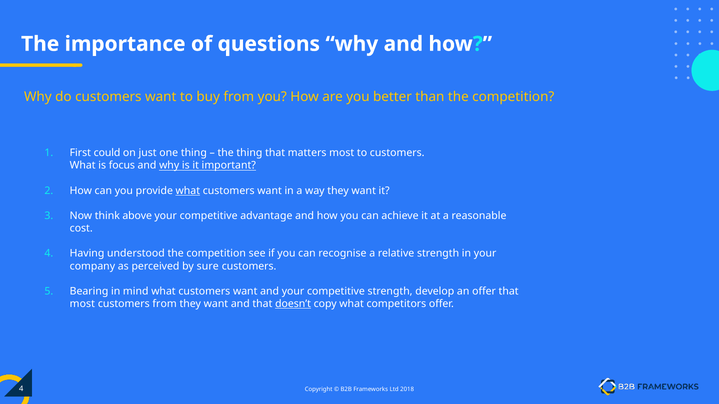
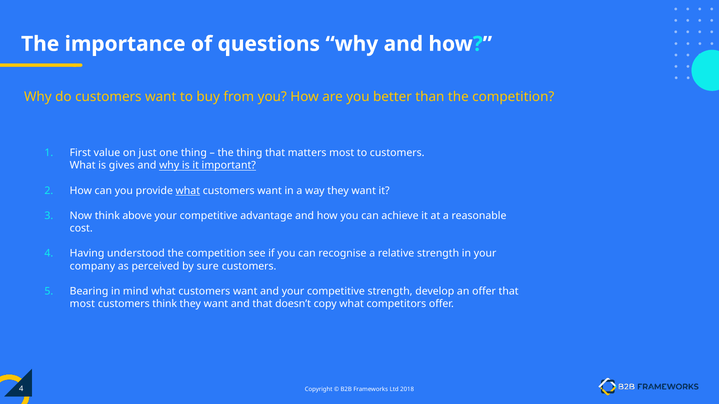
could: could -> value (107, 153)
focus: focus -> gives (122, 166)
customers from: from -> think (165, 304)
doesn’t underline: present -> none (293, 304)
